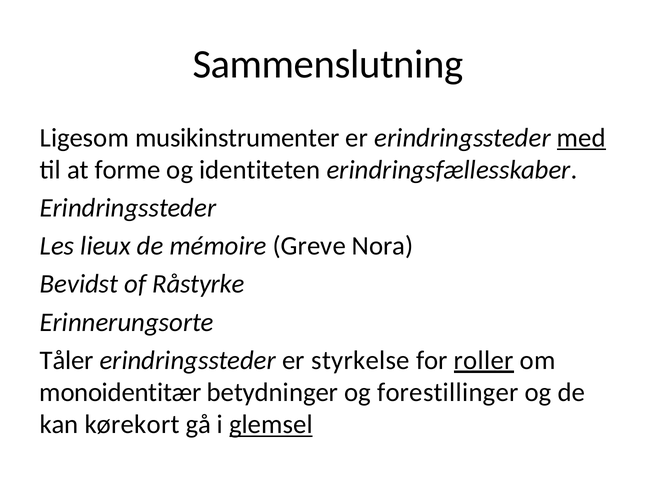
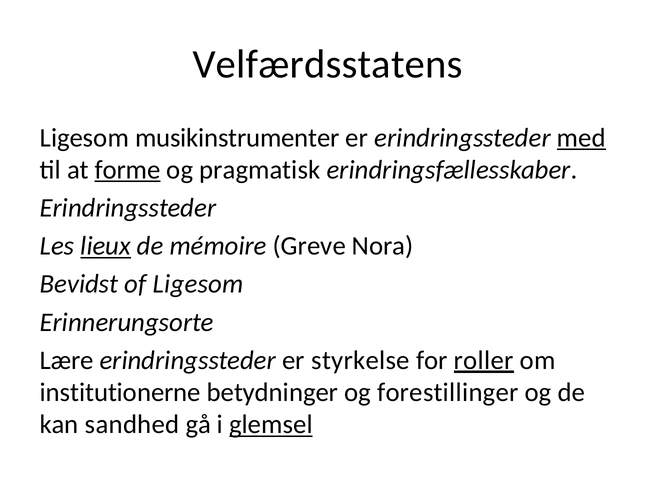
Sammenslutning: Sammenslutning -> Velfærdsstatens (328, 64)
forme underline: none -> present (128, 170)
identiteten: identiteten -> pragmatisk (260, 170)
lieux underline: none -> present (106, 246)
of Råstyrke: Råstyrke -> Ligesom (198, 284)
Tåler: Tåler -> Lære (67, 360)
monoidentitær: monoidentitær -> institutionerne (120, 392)
kørekort: kørekort -> sandhed (132, 424)
